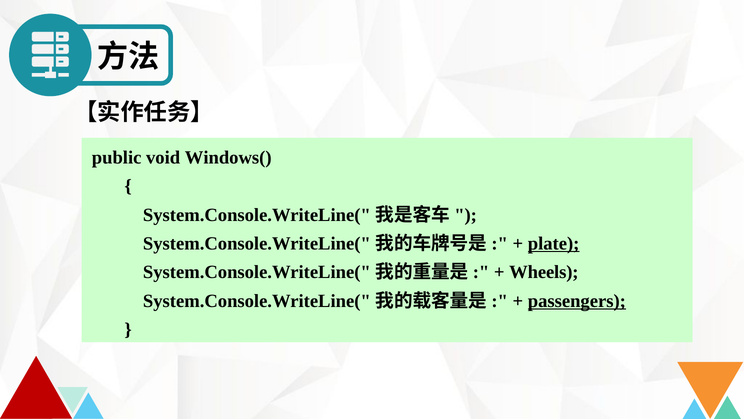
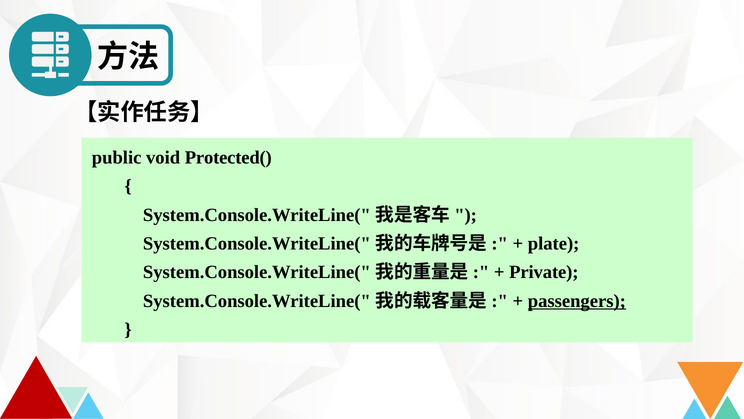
Windows(: Windows( -> Protected( (228, 157)
plate underline: present -> none (554, 243)
Wheels: Wheels -> Private (544, 272)
